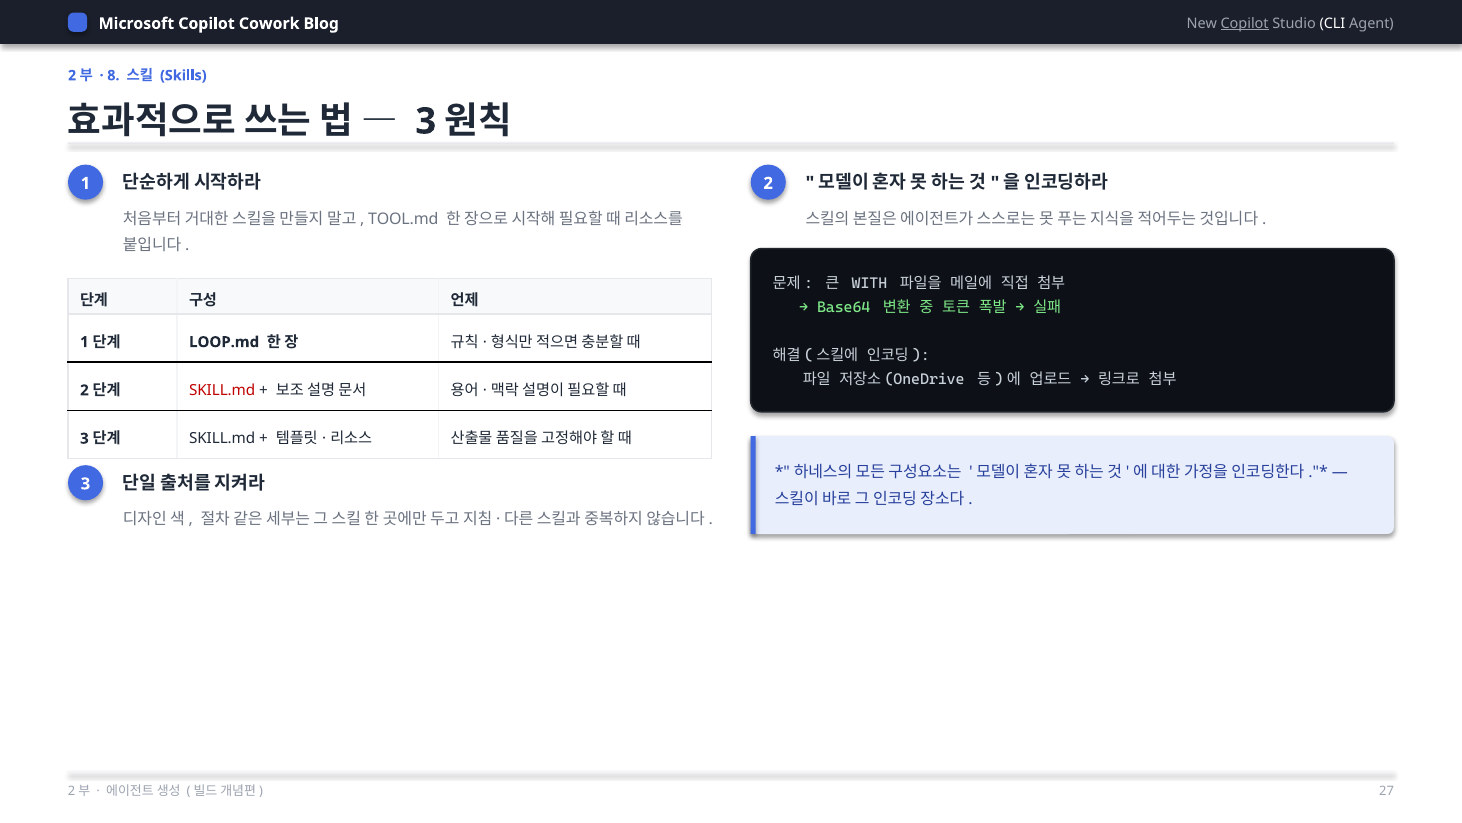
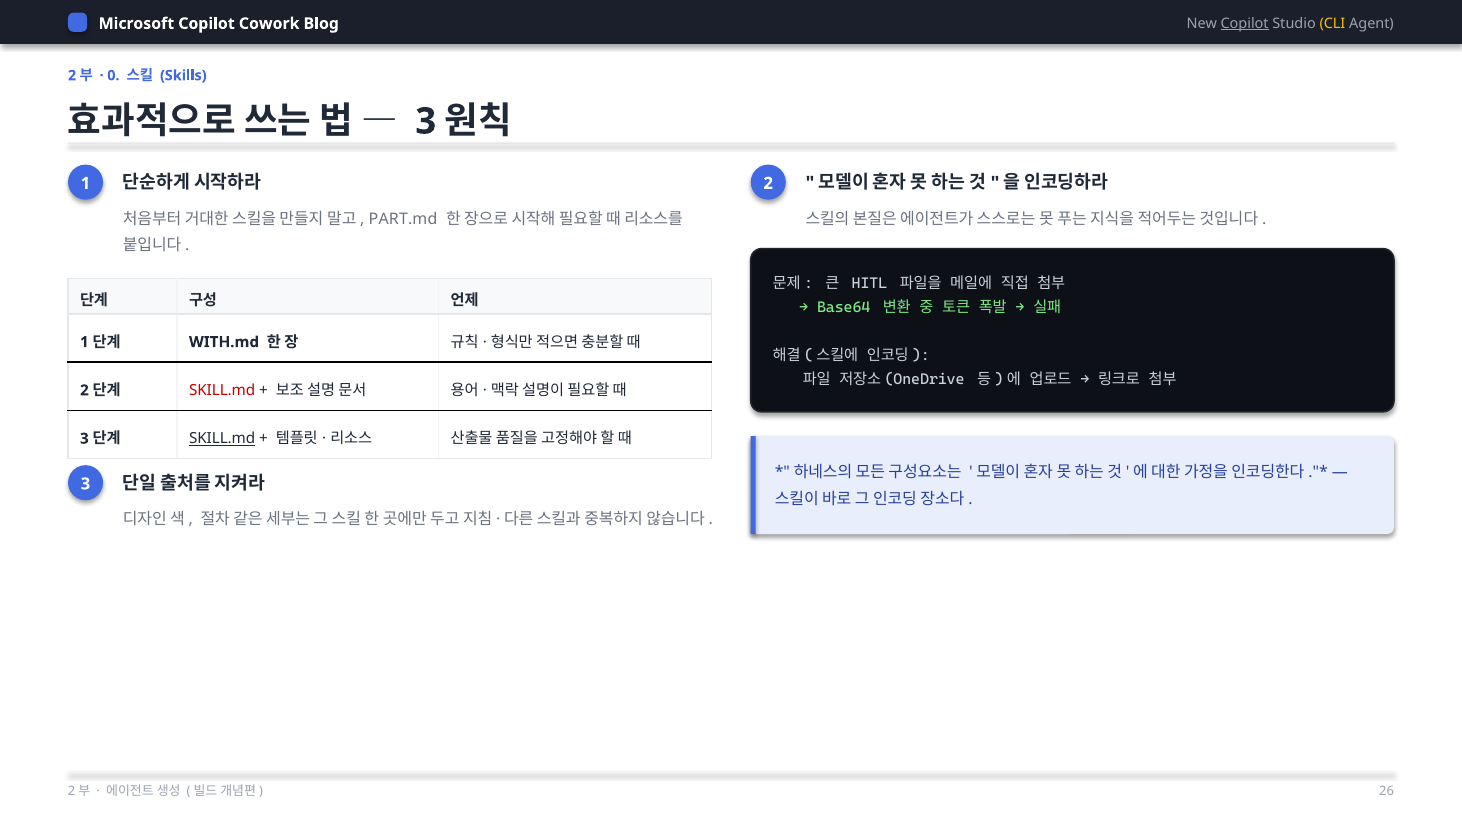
CLI colour: white -> yellow (1332, 23)
8: 8 -> 0 (113, 75)
TOOL.md: TOOL.md -> PART.md (403, 219)
WITH: WITH -> HITL (869, 283)
LOOP.md: LOOP.md -> WITH.md (224, 342)
SKILL.md underline: none -> present (222, 438)
27: 27 -> 26 (1387, 790)
